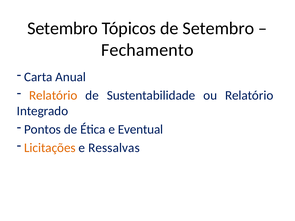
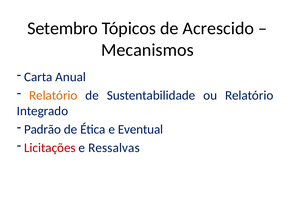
de Setembro: Setembro -> Acrescido (218, 28)
Fechamento: Fechamento -> Mecanismos (147, 50)
Pontos: Pontos -> Padrão (43, 130)
Licitações colour: orange -> red (50, 148)
